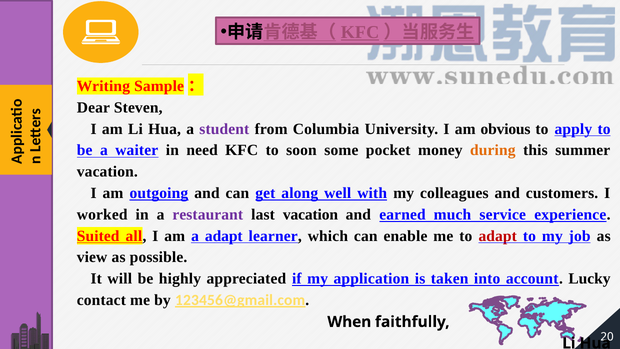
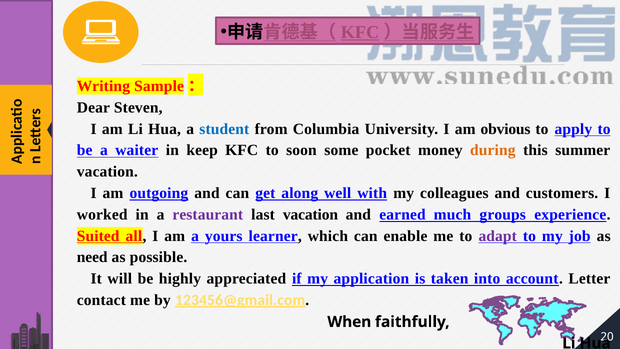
student colour: purple -> blue (224, 129)
need: need -> keep (202, 150)
service: service -> groups (503, 214)
a adapt: adapt -> yours (224, 236)
adapt colour: red -> purple (498, 236)
view: view -> need (92, 257)
Lucky: Lucky -> Letter (589, 279)
